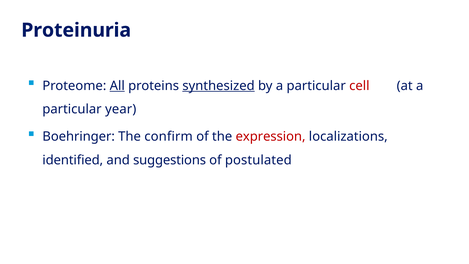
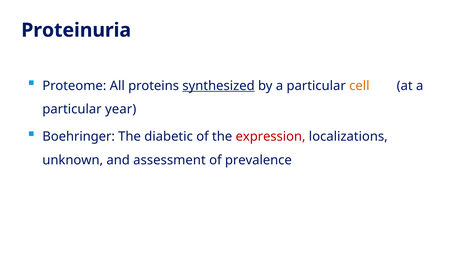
All underline: present -> none (117, 86)
cell colour: red -> orange (359, 86)
confirm: confirm -> diabetic (169, 137)
identified: identified -> unknown (73, 160)
suggestions: suggestions -> assessment (169, 160)
postulated: postulated -> prevalence (258, 160)
